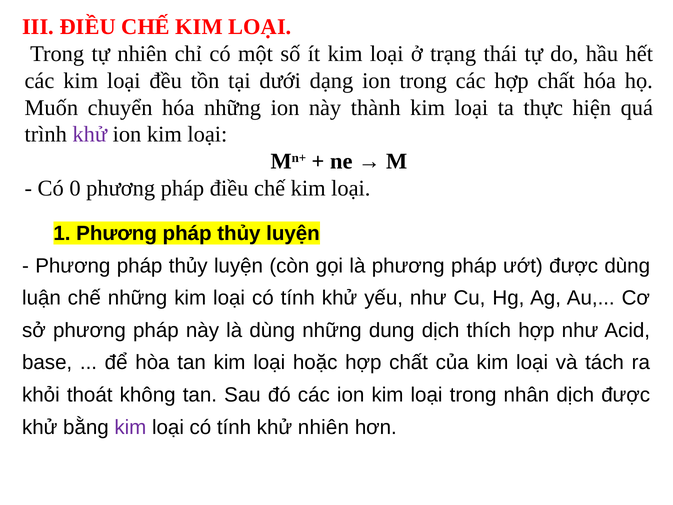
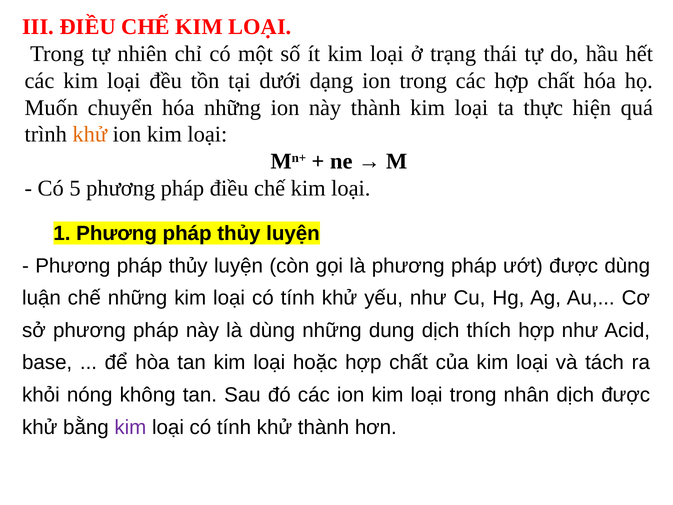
khử colour: purple -> orange (90, 134)
0: 0 -> 5 (75, 188)
thoát: thoát -> nóng (90, 395)
khử nhiên: nhiên -> thành (324, 427)
